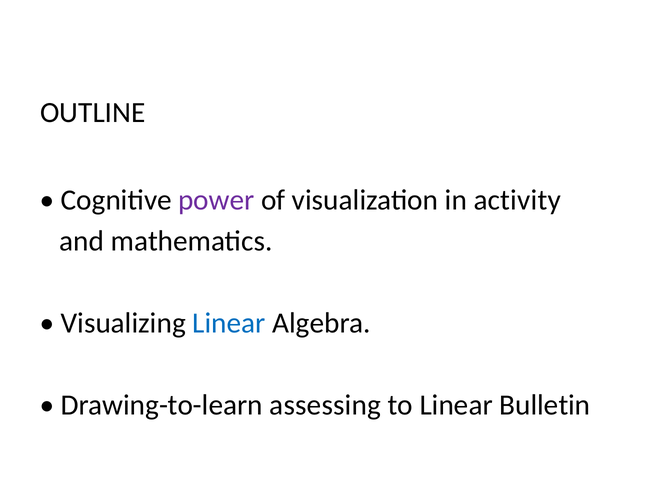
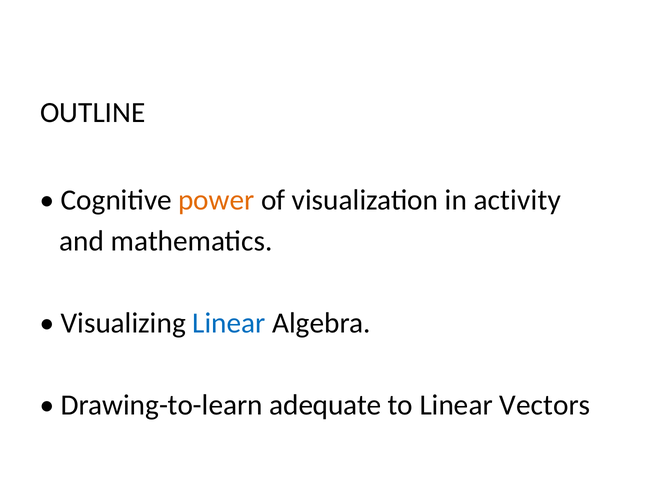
power colour: purple -> orange (216, 200)
assessing: assessing -> adequate (325, 405)
Bulletin: Bulletin -> Vectors (545, 405)
